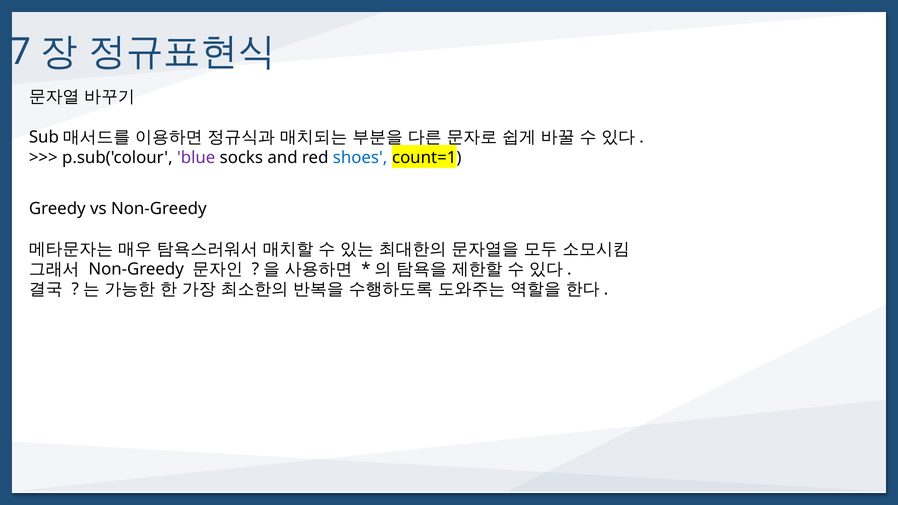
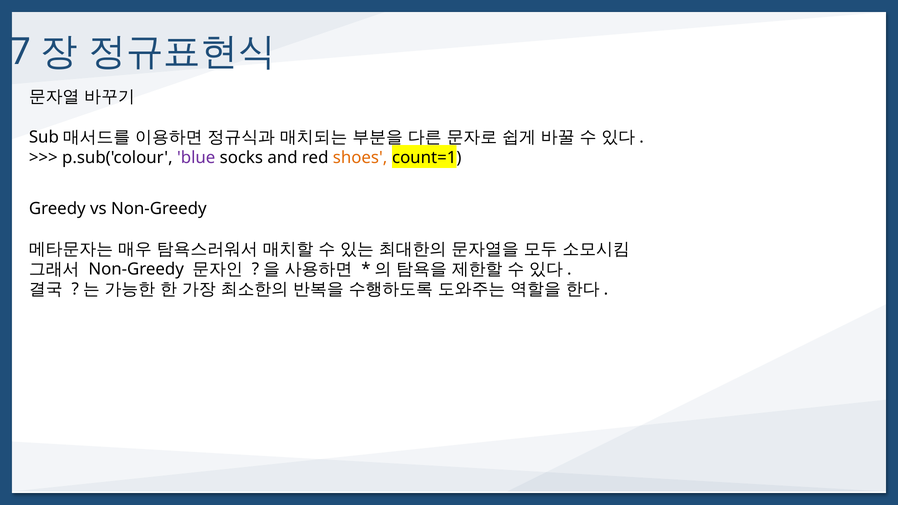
shoes colour: blue -> orange (360, 158)
